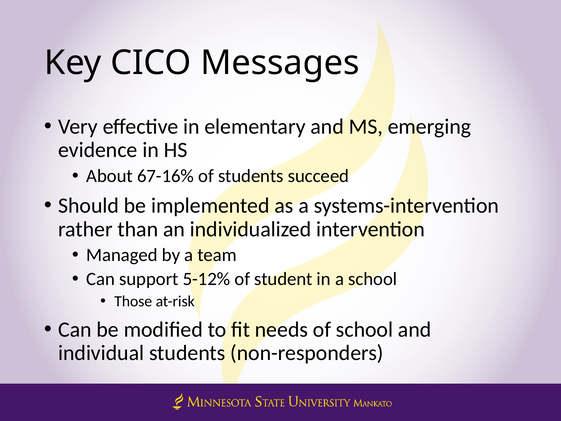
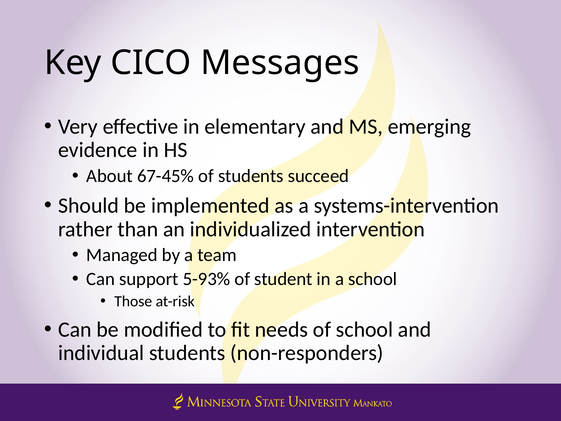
67-16%: 67-16% -> 67-45% (165, 176)
5-12%: 5-12% -> 5-93% (206, 279)
